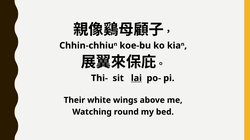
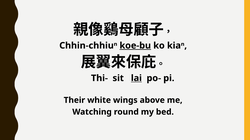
koe-bu underline: none -> present (135, 46)
